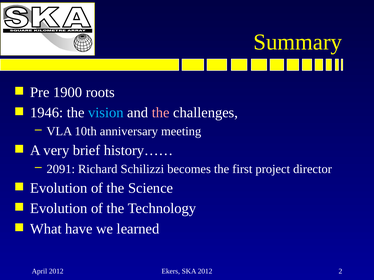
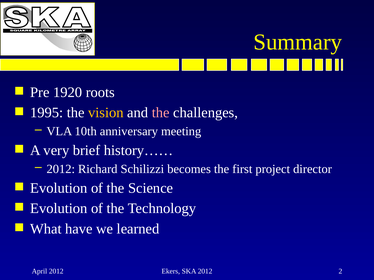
1900: 1900 -> 1920 (68, 93)
1946: 1946 -> 1995 (47, 113)
vision colour: light blue -> yellow (106, 113)
2091: 2091 -> 2012 (61, 169)
